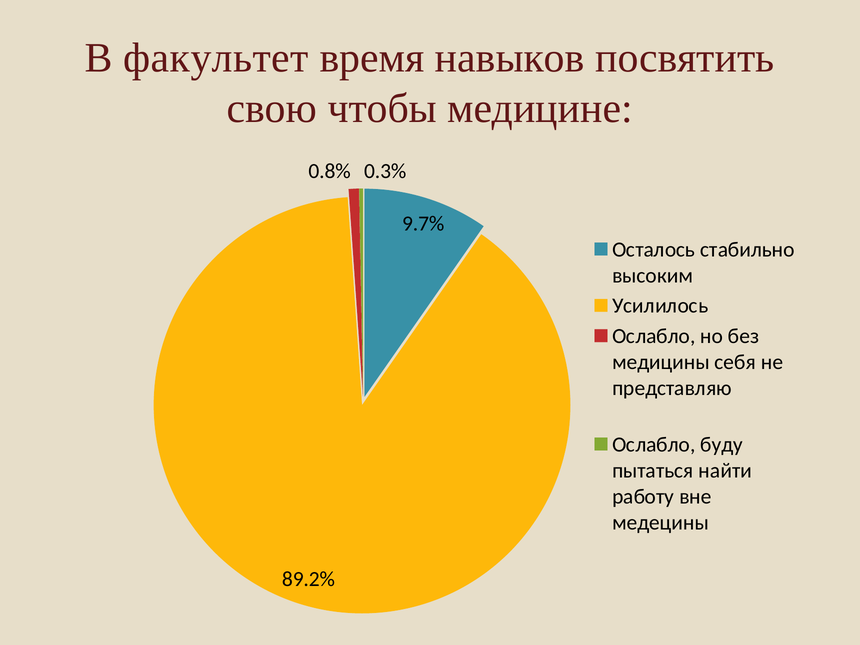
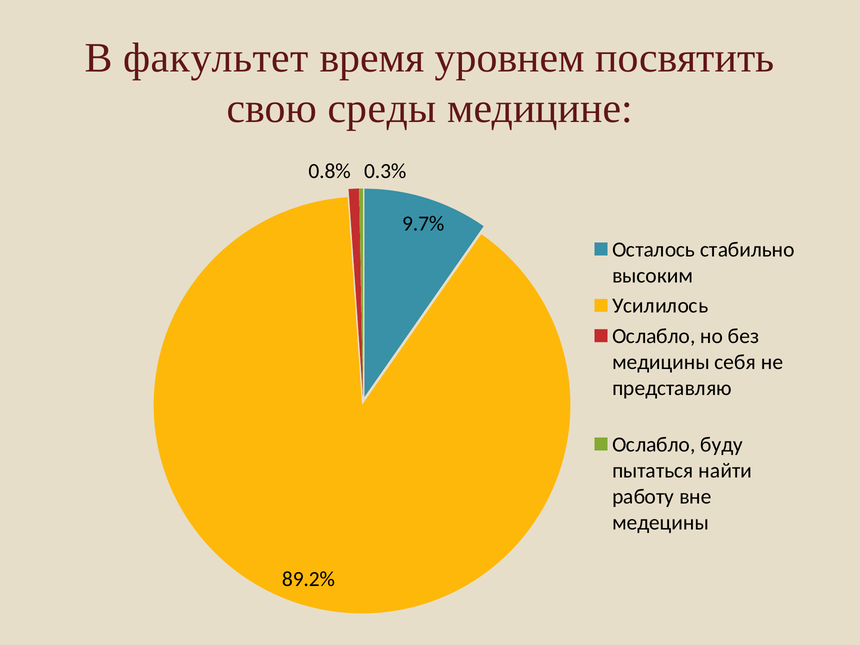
навыков: навыков -> уровнем (510, 58)
чтобы: чтобы -> среды (382, 108)
